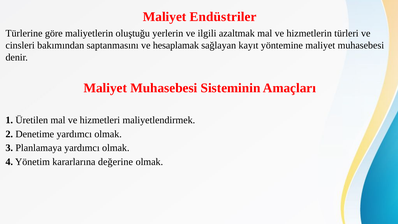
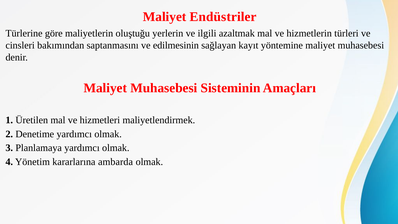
hesaplamak: hesaplamak -> edilmesinin (176, 45)
değerine: değerine -> ambarda (116, 162)
